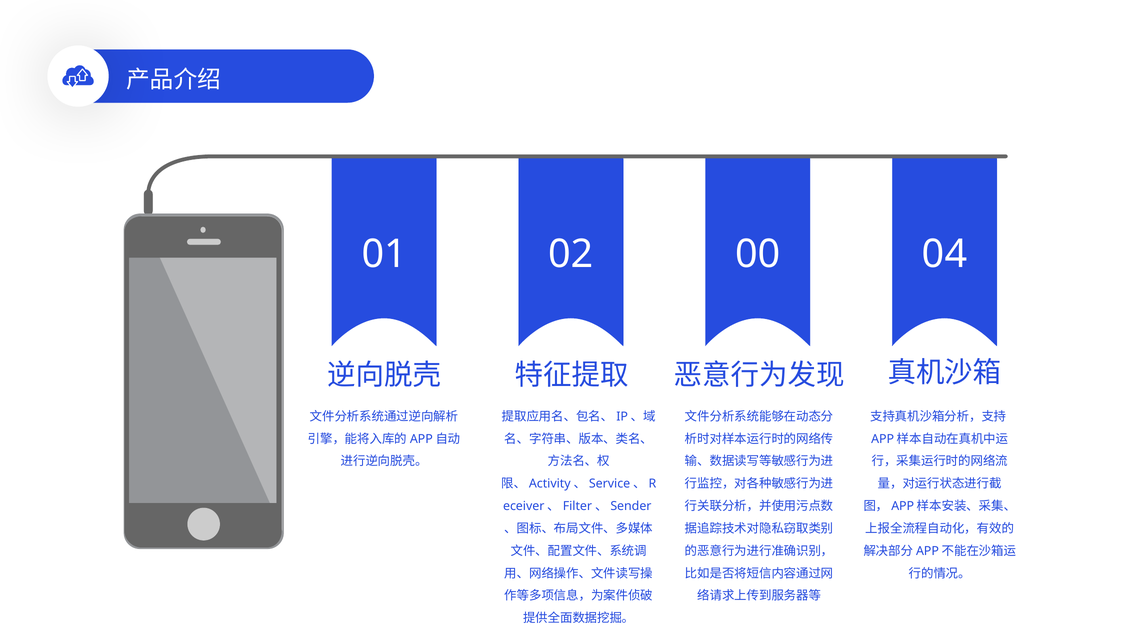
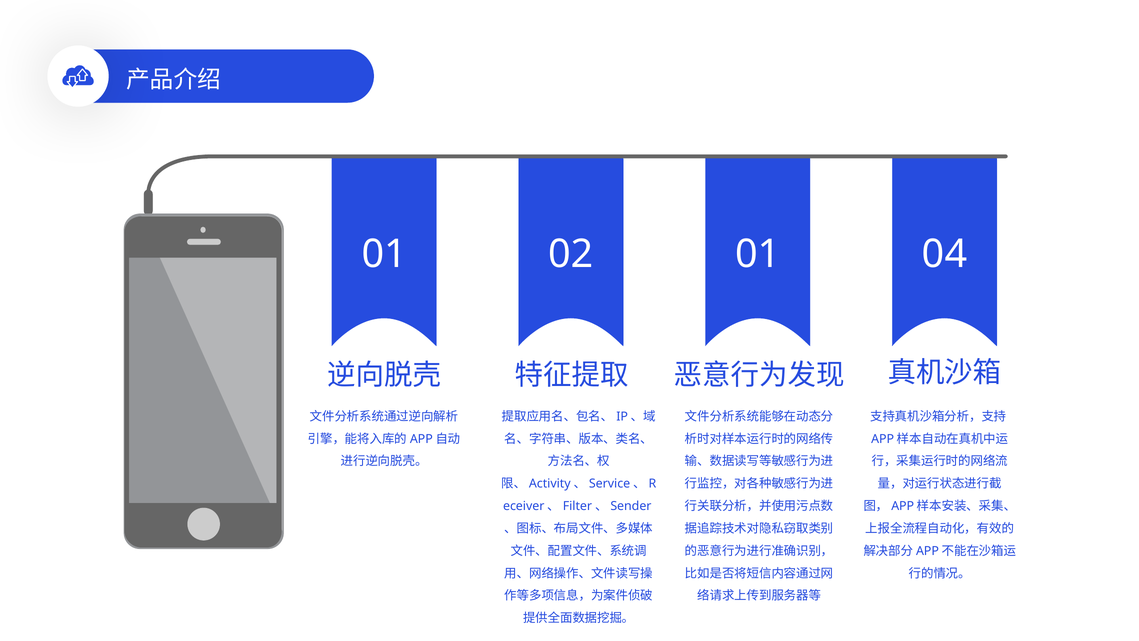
01 00: 00 -> 01 (758, 254)
